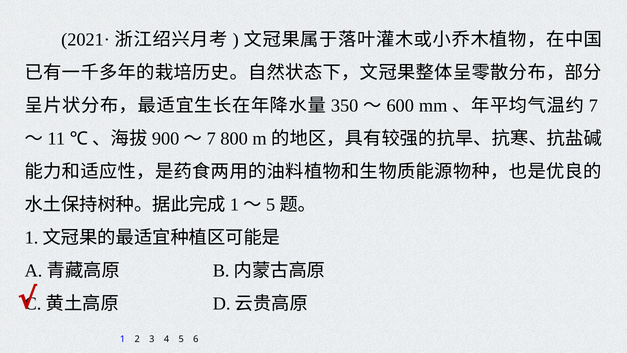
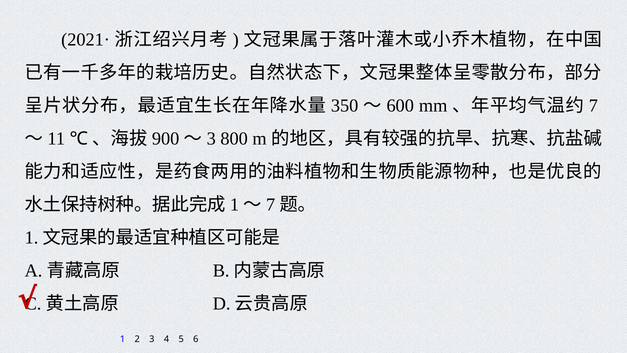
7: 7 -> 3 (211, 139)
5: 5 -> 7 (271, 205)
